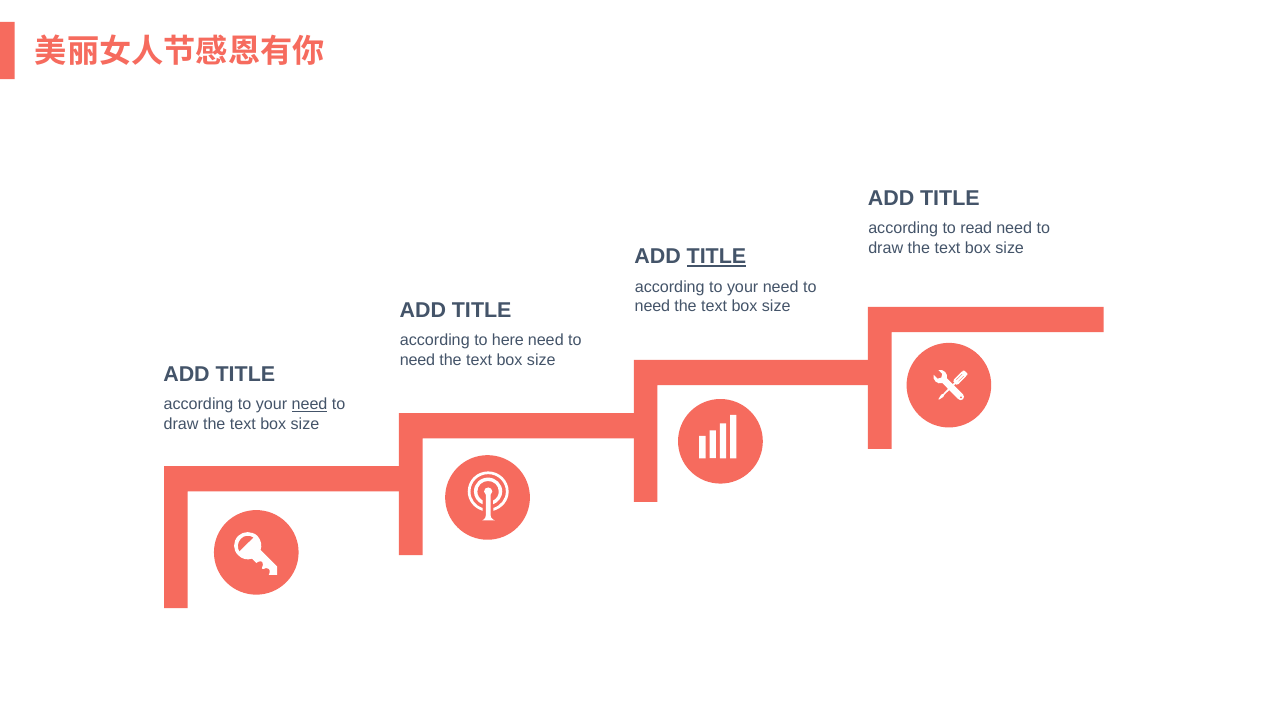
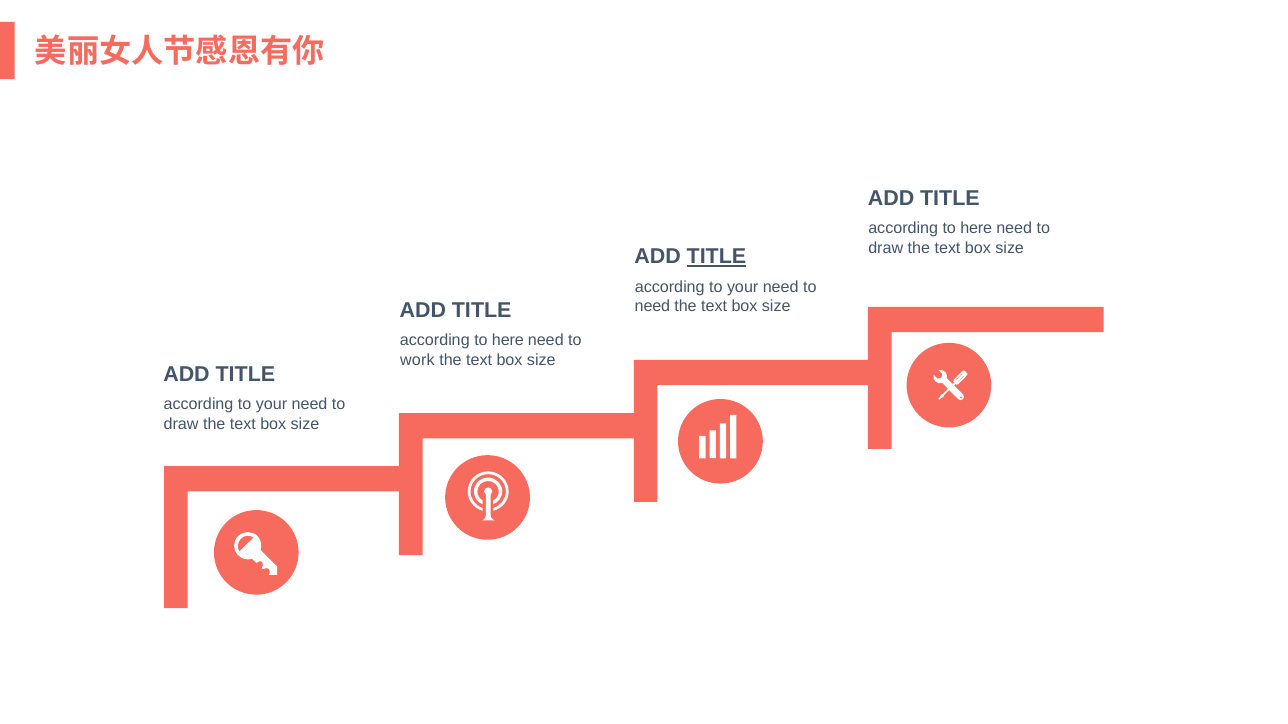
read: read -> here (976, 229)
need: need -> work (417, 360)
need underline: present -> none (310, 405)
